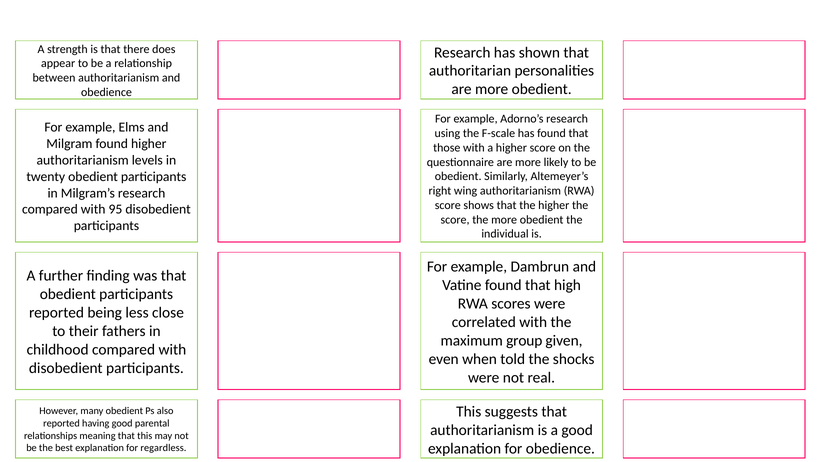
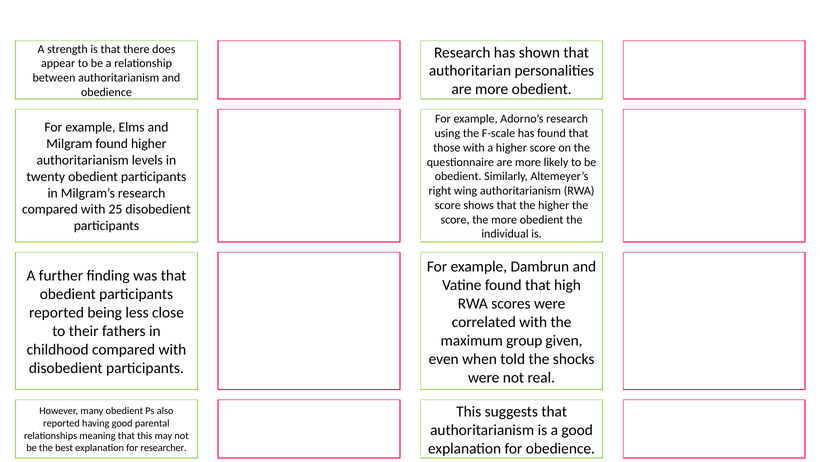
95: 95 -> 25 (115, 209)
regardless: regardless -> researcher (164, 447)
